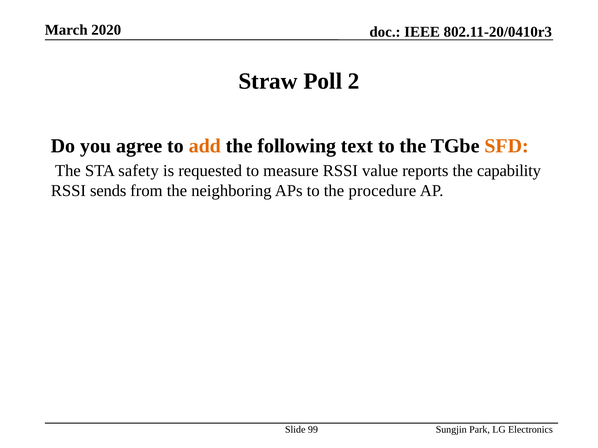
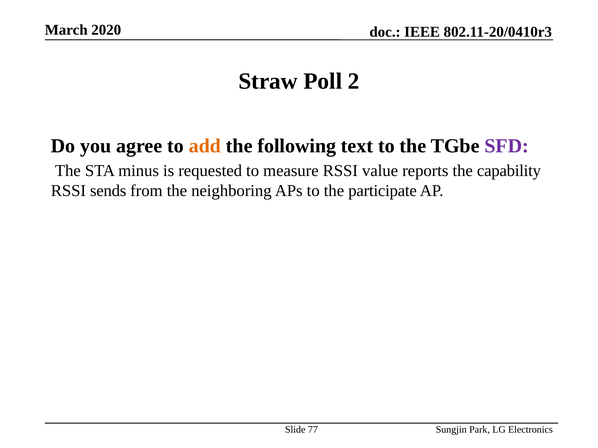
SFD colour: orange -> purple (507, 146)
safety: safety -> minus (139, 171)
procedure: procedure -> participate (383, 191)
99: 99 -> 77 (313, 430)
